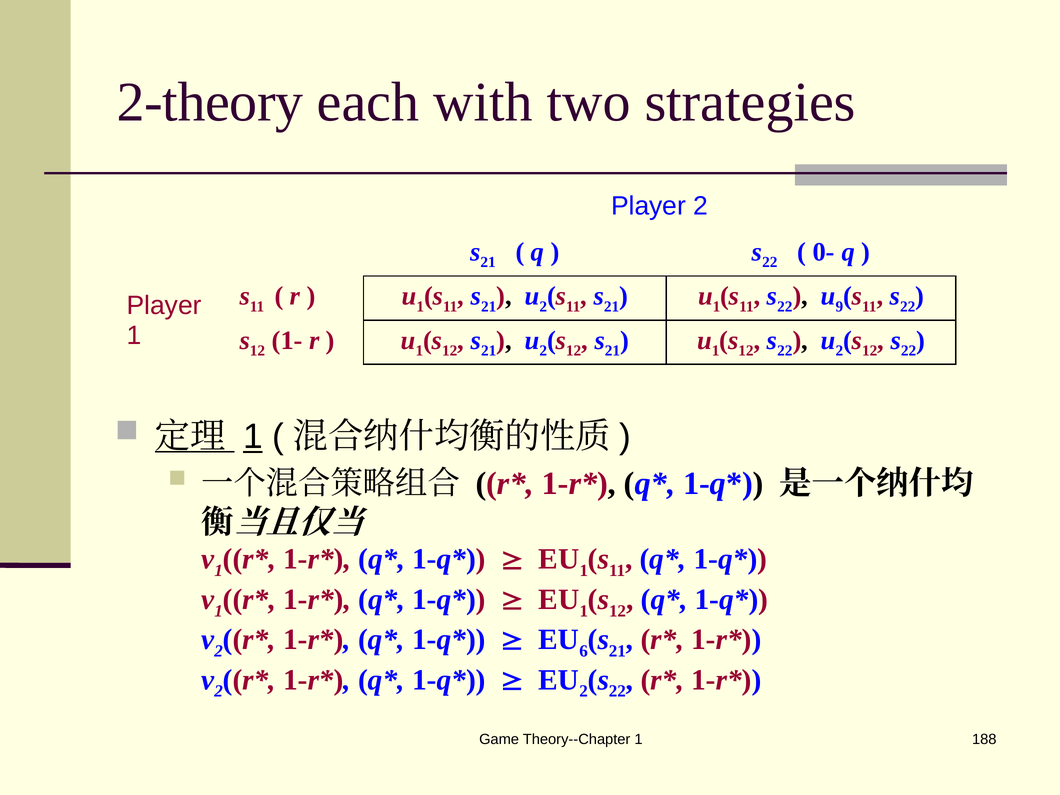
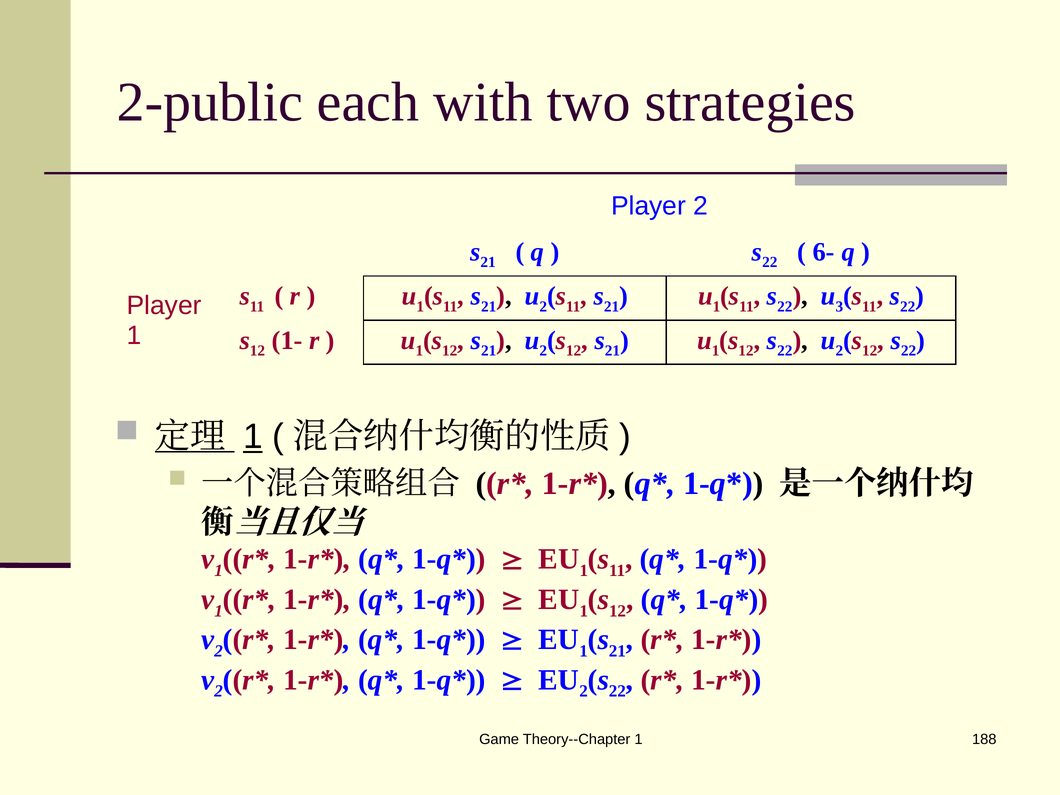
2-theory: 2-theory -> 2-public (210, 102)
0-: 0- -> 6- (824, 252)
9: 9 -> 3 (839, 307)
6: 6 -> 1 (584, 651)
